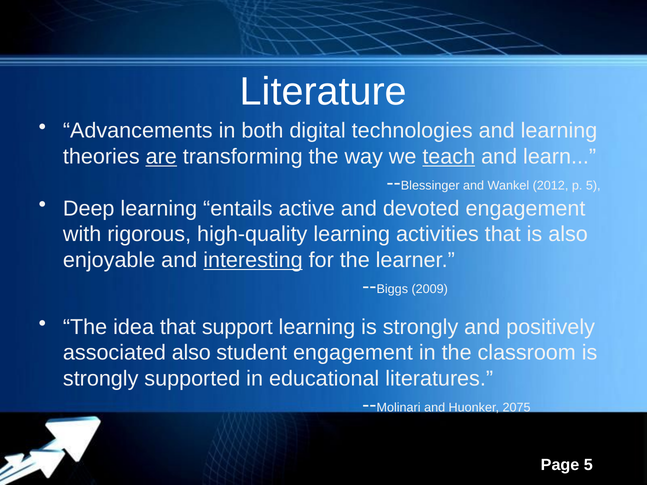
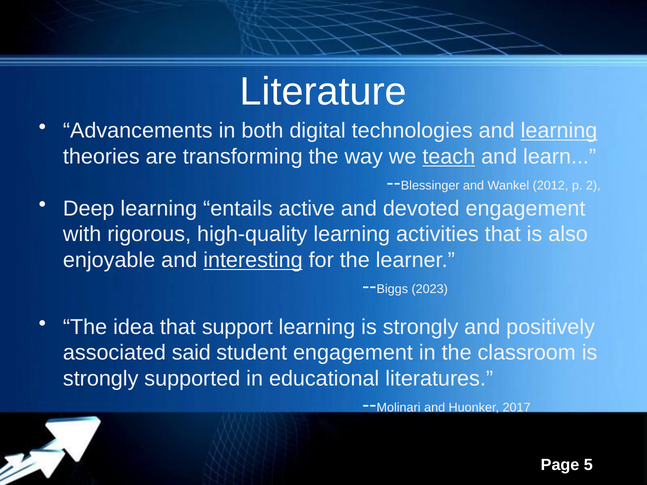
learning underline: none -> present (559, 131)
are underline: present -> none (161, 157)
p 5: 5 -> 2 (593, 186)
2009: 2009 -> 2023 (430, 289)
associated also: also -> said (191, 353)
2075: 2075 -> 2017 (517, 408)
